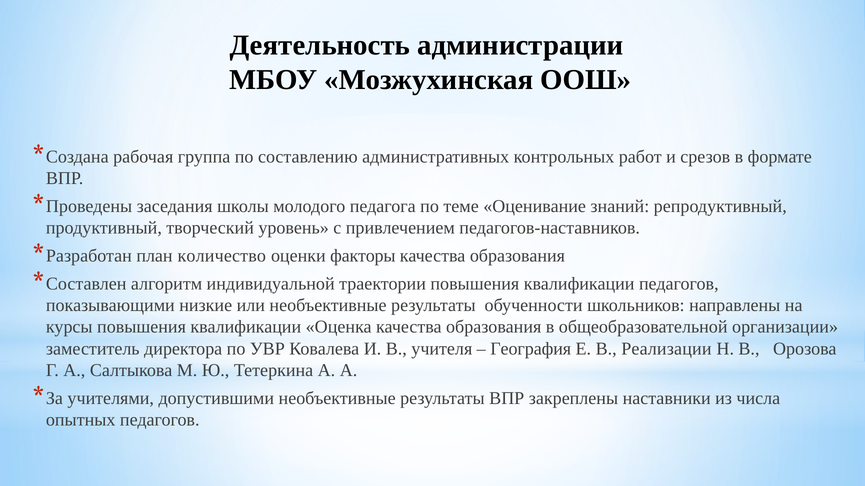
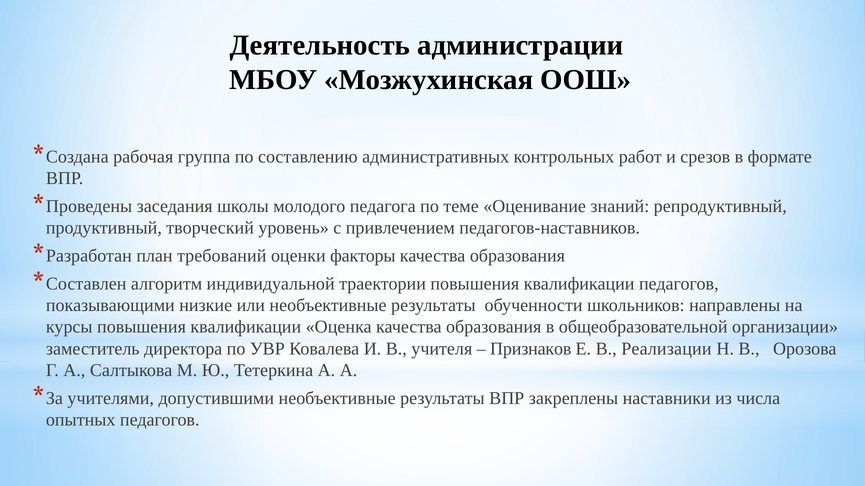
количество: количество -> требований (222, 256)
География: География -> Признаков (531, 349)
